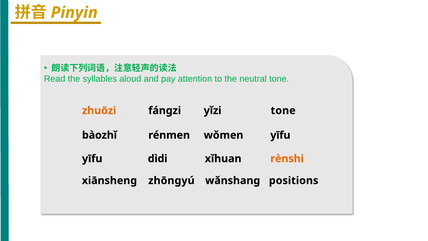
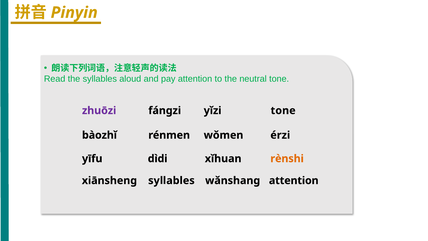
zhuōzi colour: orange -> purple (99, 110)
wǒmen yīfu: yīfu -> érzi (280, 135)
xiānshenɡ zhōnɡyú: zhōnɡyú -> syllables (171, 180)
wǎnshanɡ positions: positions -> attention (294, 180)
